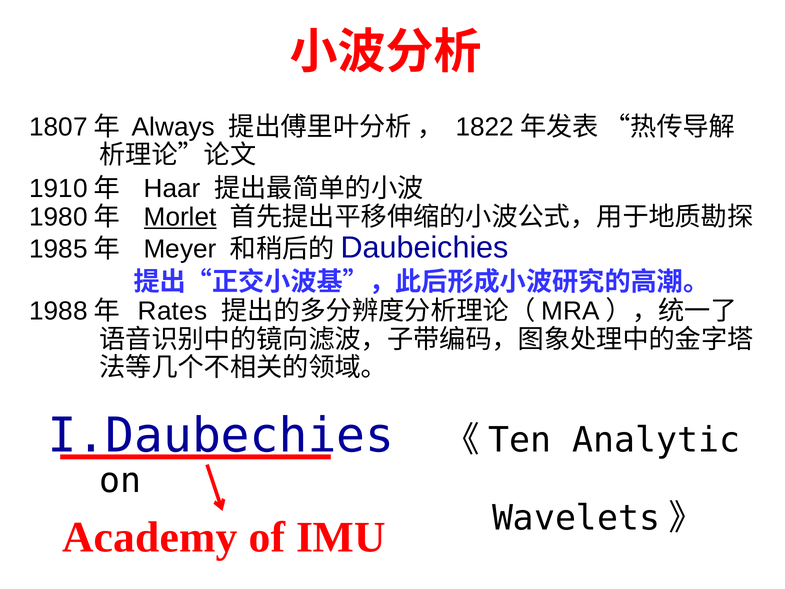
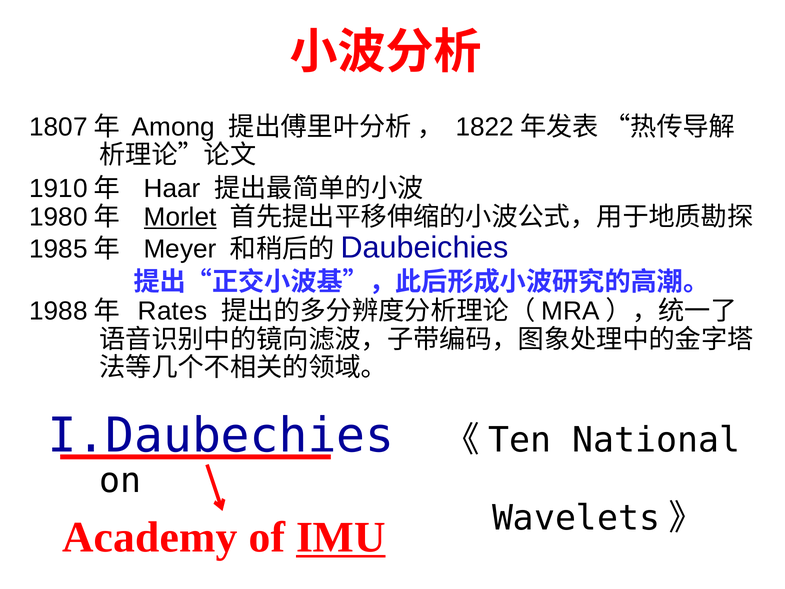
Always: Always -> Among (173, 127)
Analytic: Analytic -> National (656, 440)
IMU underline: none -> present (341, 537)
